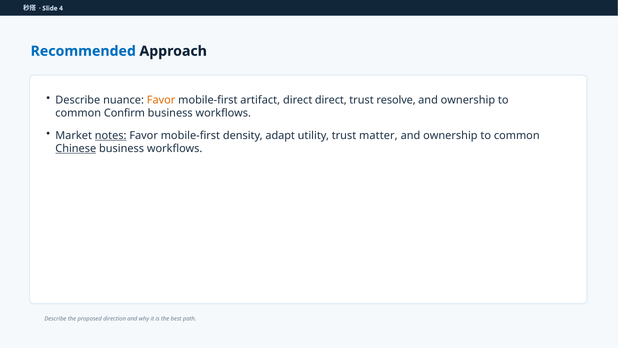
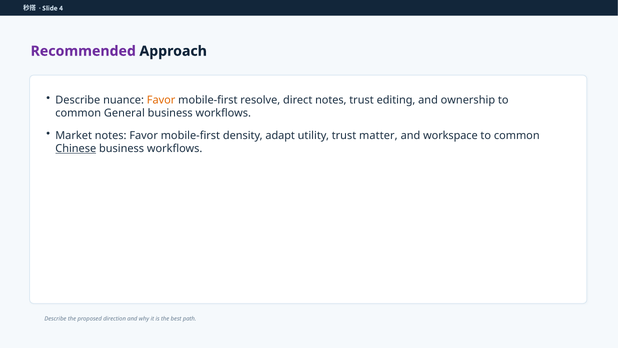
Recommended colour: blue -> purple (83, 51)
artifact: artifact -> resolve (260, 100)
direct direct: direct -> notes (331, 100)
resolve: resolve -> editing (396, 100)
Confirm: Confirm -> General (124, 113)
notes underline: present -> none (111, 135)
ownership: ownership -> workspace (450, 135)
